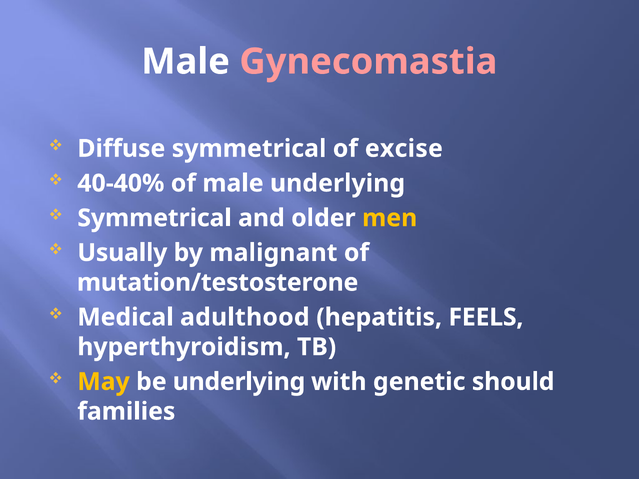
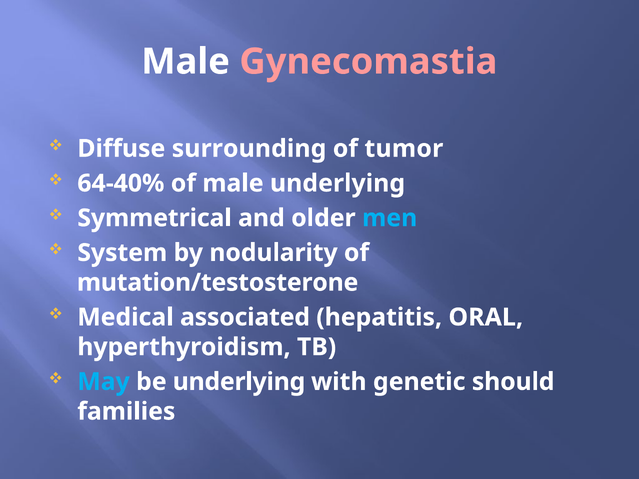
Diffuse symmetrical: symmetrical -> surrounding (249, 149)
excise: excise -> tumor (404, 149)
40-40%: 40-40% -> 64-40% (121, 183)
men colour: yellow -> light blue (390, 218)
Usually: Usually -> System (122, 253)
malignant: malignant -> nodularity (274, 253)
adulthood: adulthood -> associated (245, 317)
FEELS: FEELS -> ORAL (486, 317)
May colour: yellow -> light blue (104, 382)
